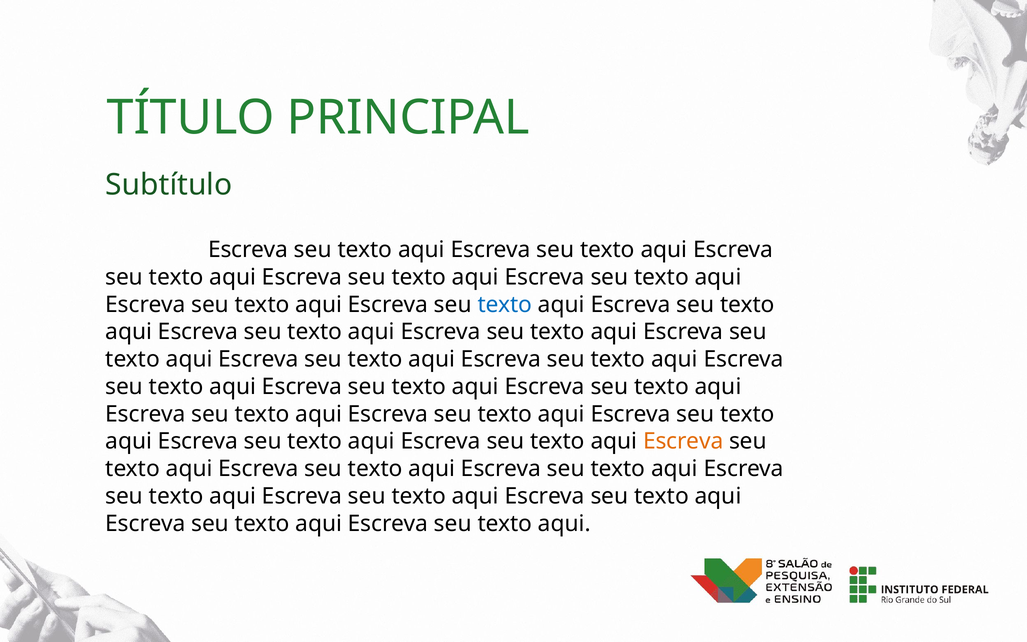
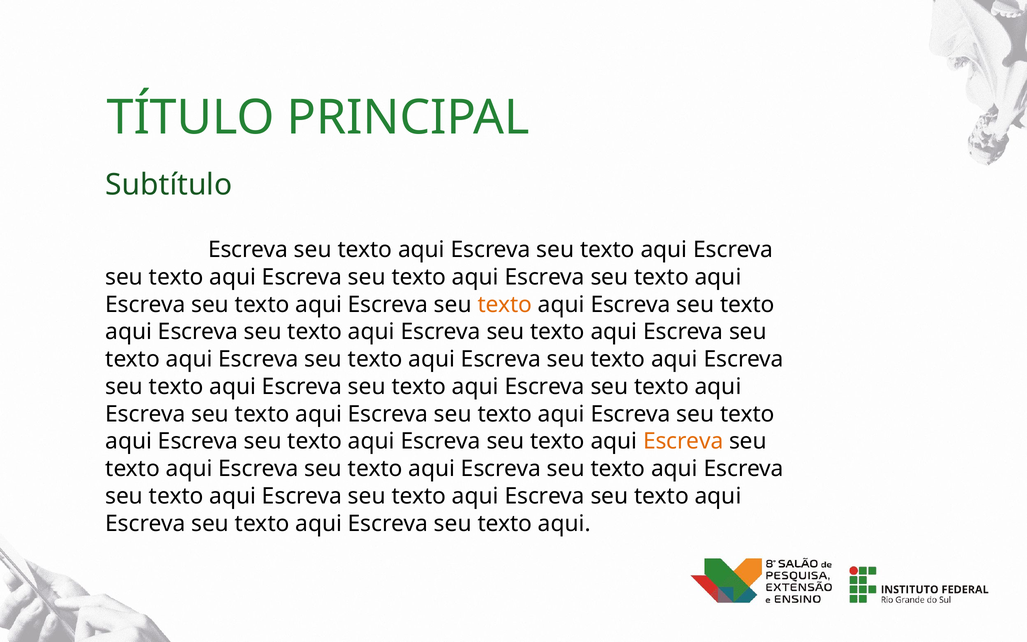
texto colour: blue -> orange (505, 304)
